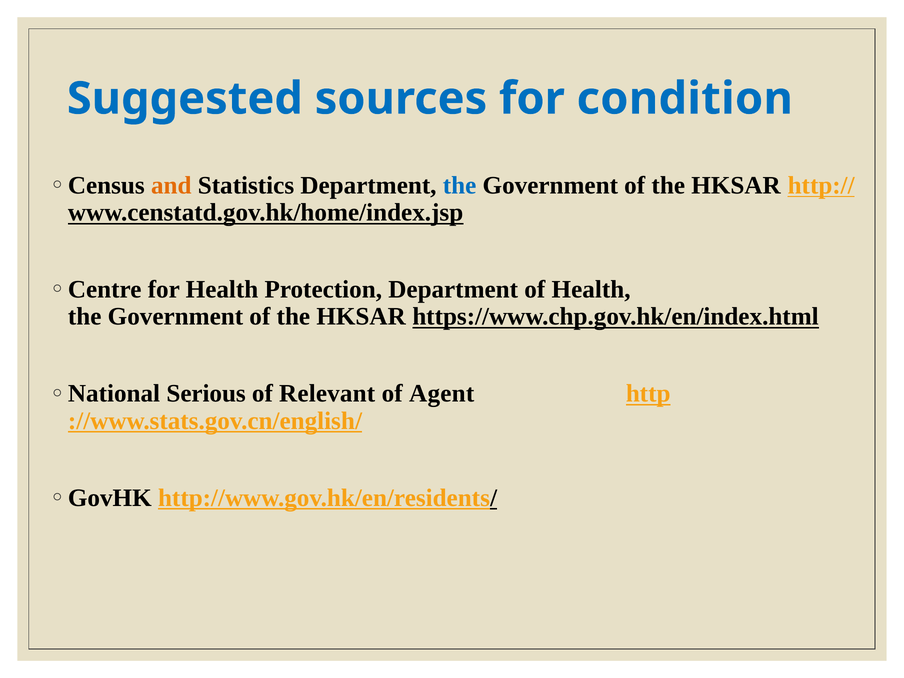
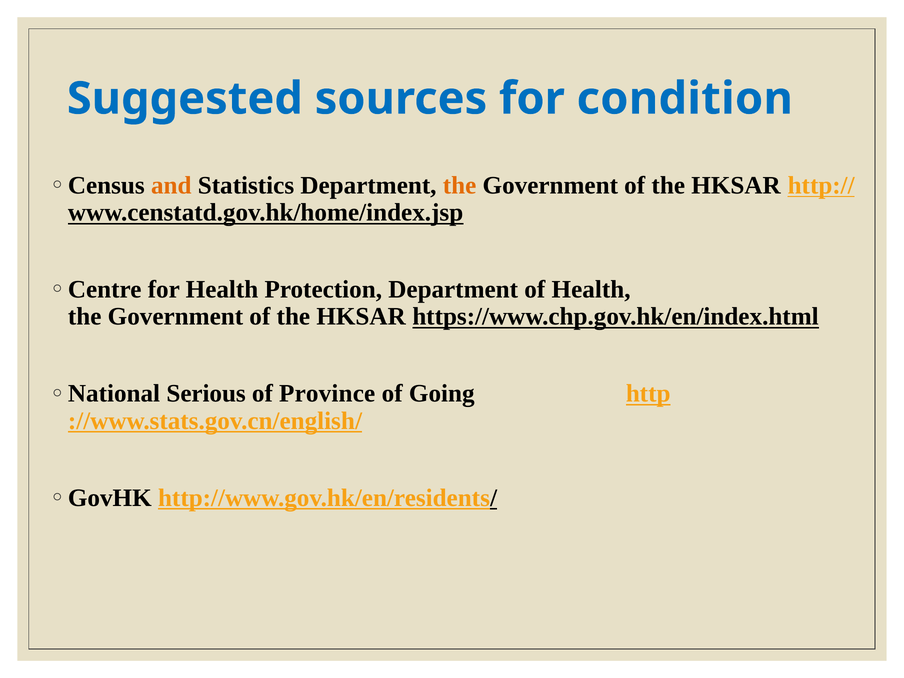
the colour: blue -> orange (460, 185)
Relevant: Relevant -> Province (327, 394)
Agent: Agent -> Going (442, 394)
